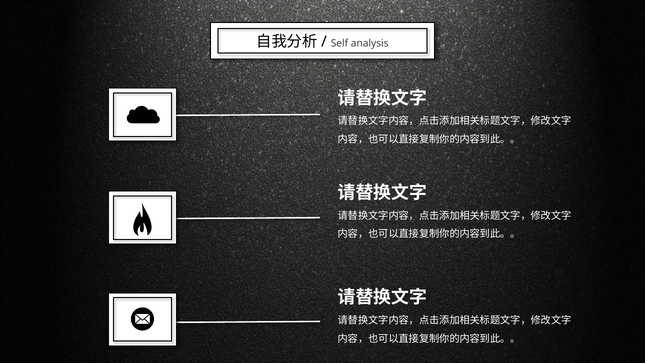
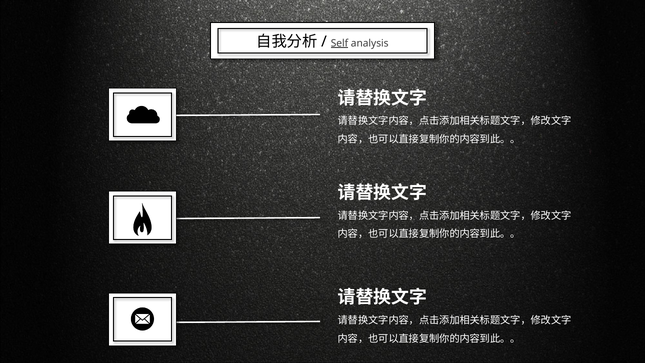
Self underline: none -> present (340, 43)
